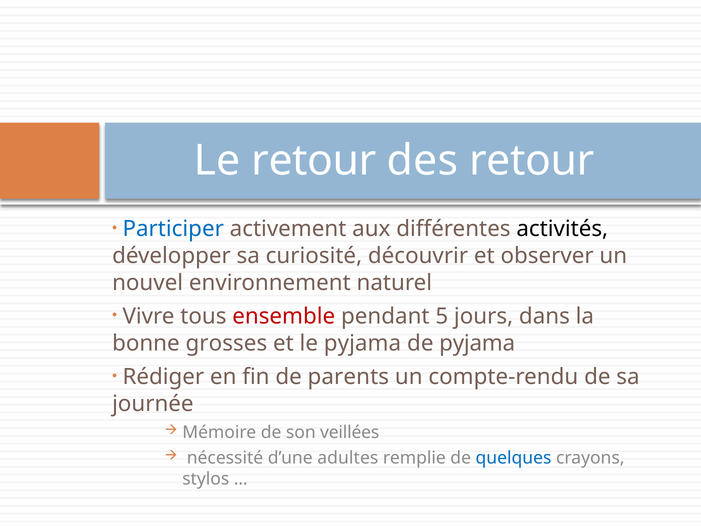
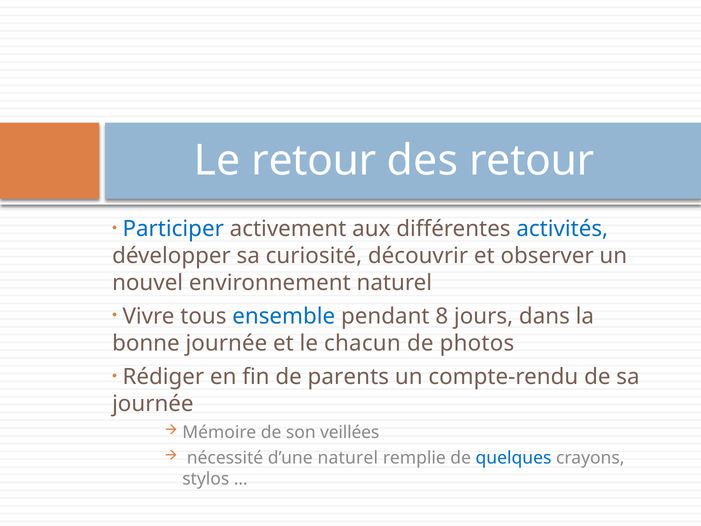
activités colour: black -> blue (562, 229)
ensemble colour: red -> blue (284, 316)
5: 5 -> 8 (442, 316)
bonne grosses: grosses -> journée (226, 343)
le pyjama: pyjama -> chacun (362, 343)
de pyjama: pyjama -> photos (477, 343)
d’une adultes: adultes -> naturel (348, 458)
